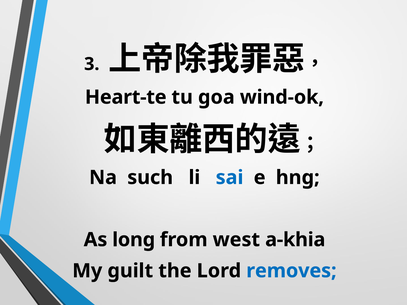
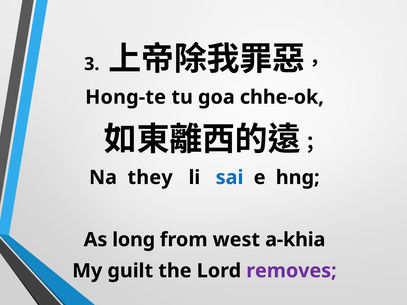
Heart-te: Heart-te -> Hong-te (126, 97)
wind-ok: wind-ok -> chhe-ok (282, 97)
such: such -> they (150, 178)
removes colour: blue -> purple (291, 271)
